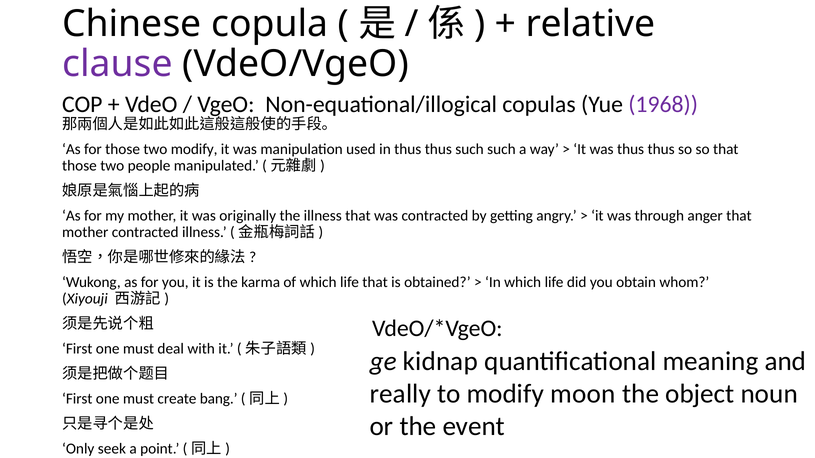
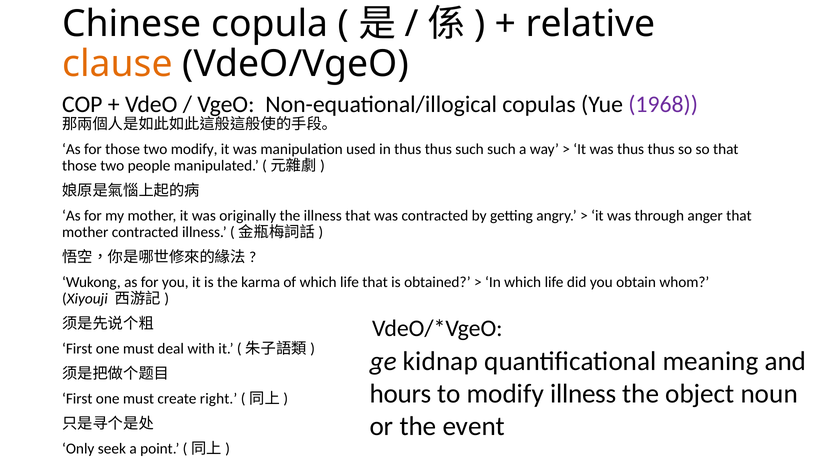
clause colour: purple -> orange (117, 64)
really: really -> hours (401, 394)
modify moon: moon -> illness (583, 394)
bang: bang -> right (219, 399)
